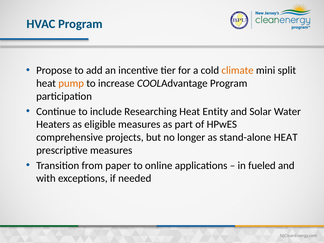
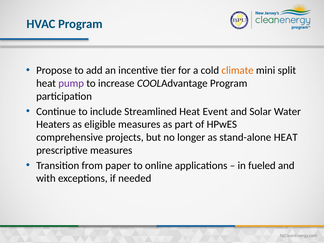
pump colour: orange -> purple (71, 83)
Researching: Researching -> Streamlined (151, 111)
Entity: Entity -> Event (215, 111)
